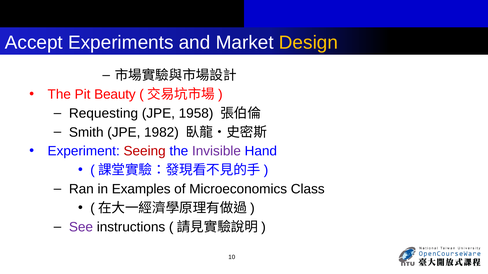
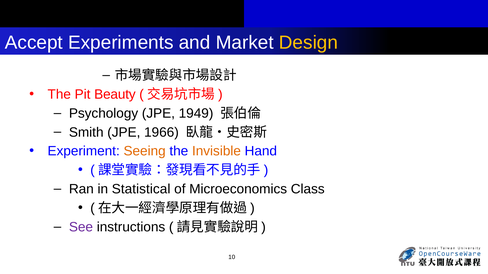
Requesting: Requesting -> Psychology (104, 114)
1958: 1958 -> 1949 (196, 114)
1982: 1982 -> 1966 (161, 132)
Seeing colour: red -> orange (145, 151)
Invisible colour: purple -> orange (216, 151)
Examples: Examples -> Statistical (141, 189)
